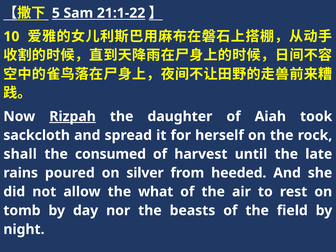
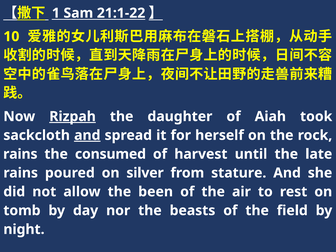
5: 5 -> 1 (56, 13)
and underline: none -> present (87, 135)
shall: shall -> rains (20, 154)
heeded: heeded -> stature (239, 173)
what: what -> been (156, 192)
